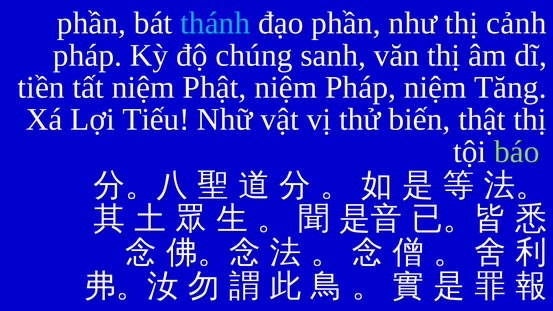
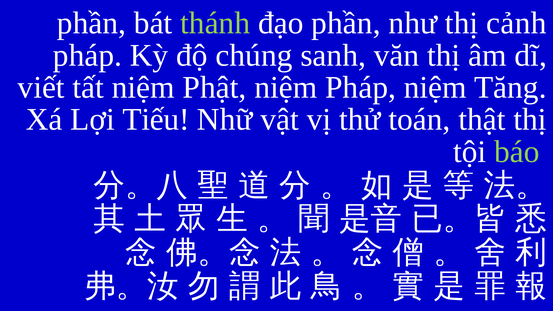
thánh colour: light blue -> light green (215, 23)
tiền: tiền -> viết (41, 87)
biến: biến -> toán (419, 120)
